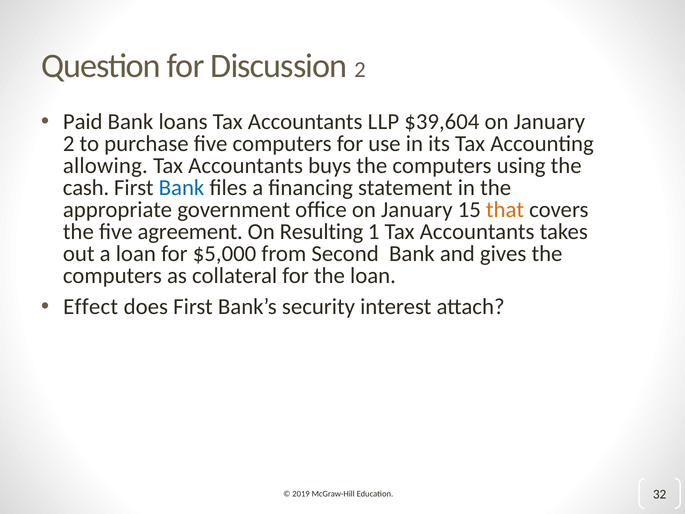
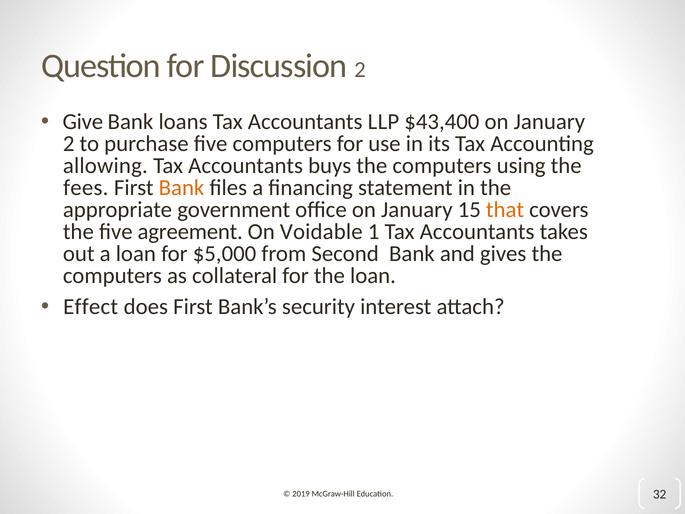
Paid: Paid -> Give (83, 122)
$39,604: $39,604 -> $43,400 (442, 122)
cash: cash -> fees (86, 188)
Bank colour: blue -> orange (182, 188)
Resulting: Resulting -> Voidable (321, 232)
